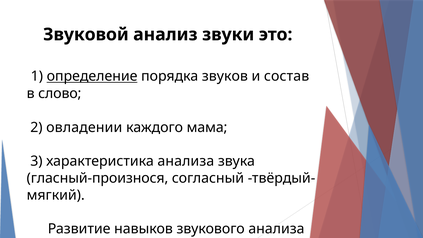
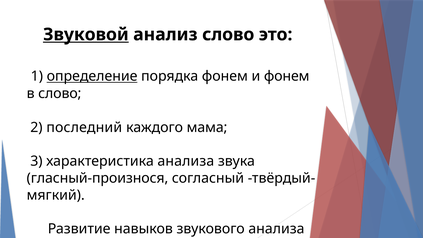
Звуковой underline: none -> present (86, 35)
анализ звуки: звуки -> слово (228, 35)
порядка звуков: звуков -> фонем (225, 76)
и состав: состав -> фонем (287, 76)
овладении: овладении -> последний (84, 127)
